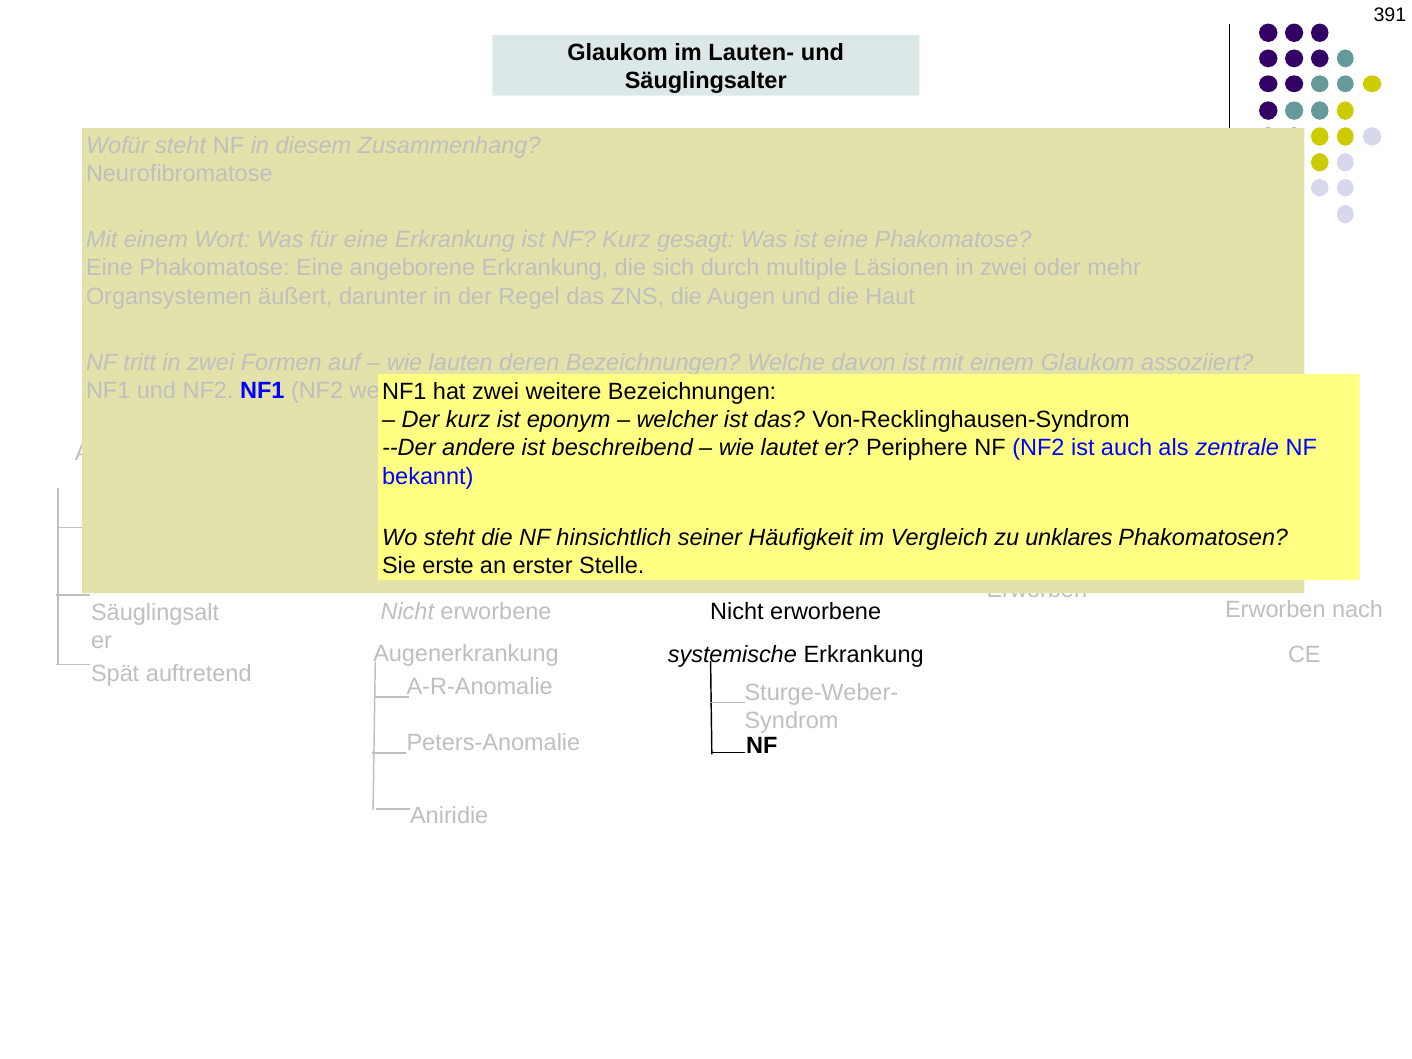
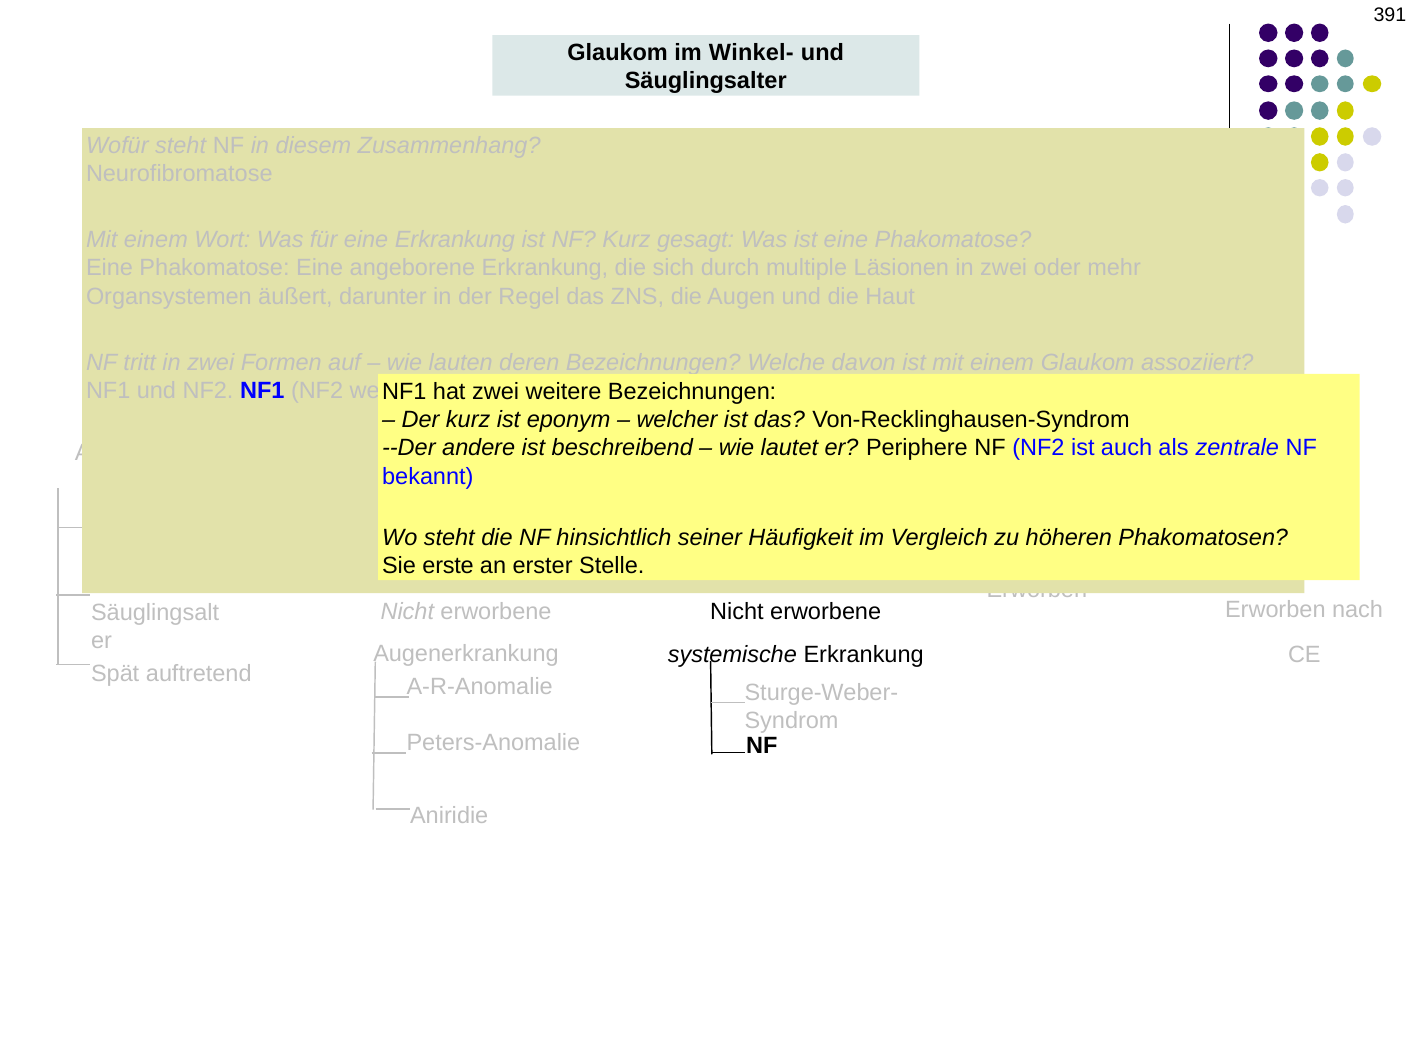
Lauten-: Lauten- -> Winkel- (751, 53)
unklares: unklares -> höheren (1069, 537)
